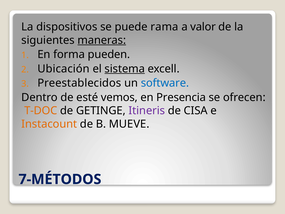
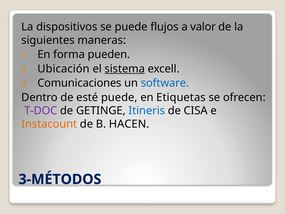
rama: rama -> flujos (165, 27)
maneras underline: present -> none (102, 40)
Preestablecidos: Preestablecidos -> Comunicaciones (79, 83)
esté vemos: vemos -> puede (119, 97)
Presencia: Presencia -> Etiquetas (181, 97)
T-DOC colour: orange -> purple (41, 111)
Itineris colour: purple -> blue (147, 111)
MUEVE: MUEVE -> HACEN (129, 124)
7-MÉTODOS: 7-MÉTODOS -> 3-MÉTODOS (60, 179)
